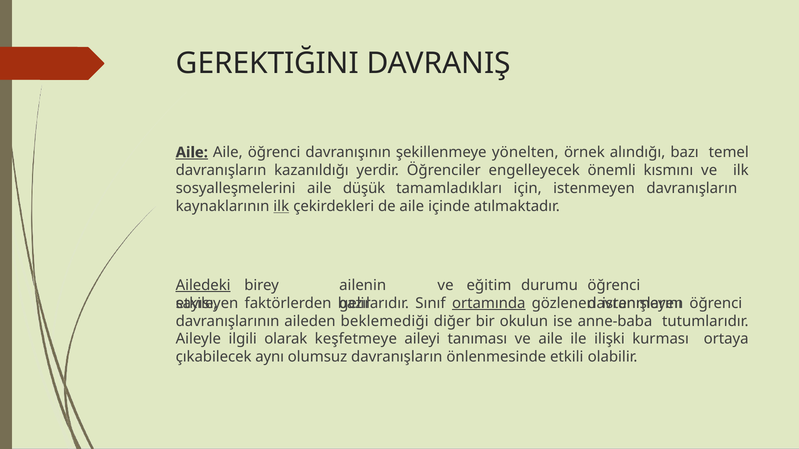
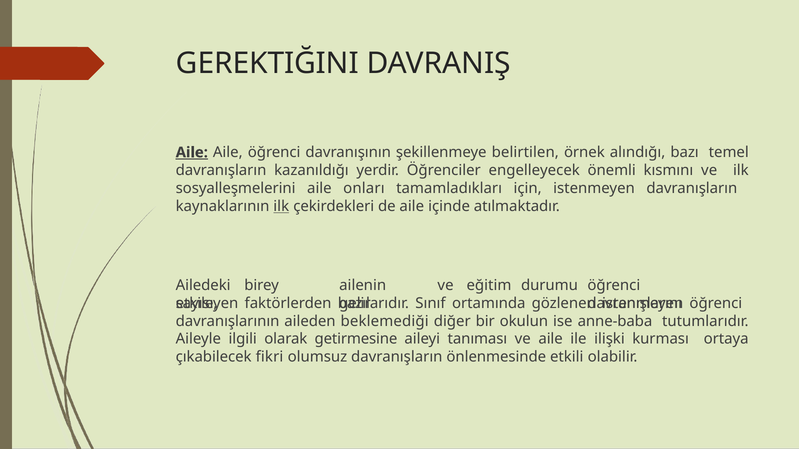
yönelten: yönelten -> belirtilen (525, 153)
düşük: düşük -> onları (364, 189)
Ailedeki underline: present -> none (203, 285)
ortamında underline: present -> none (489, 303)
keşfetmeye: keşfetmeye -> getirmesine (356, 339)
aynı: aynı -> fikri (269, 357)
